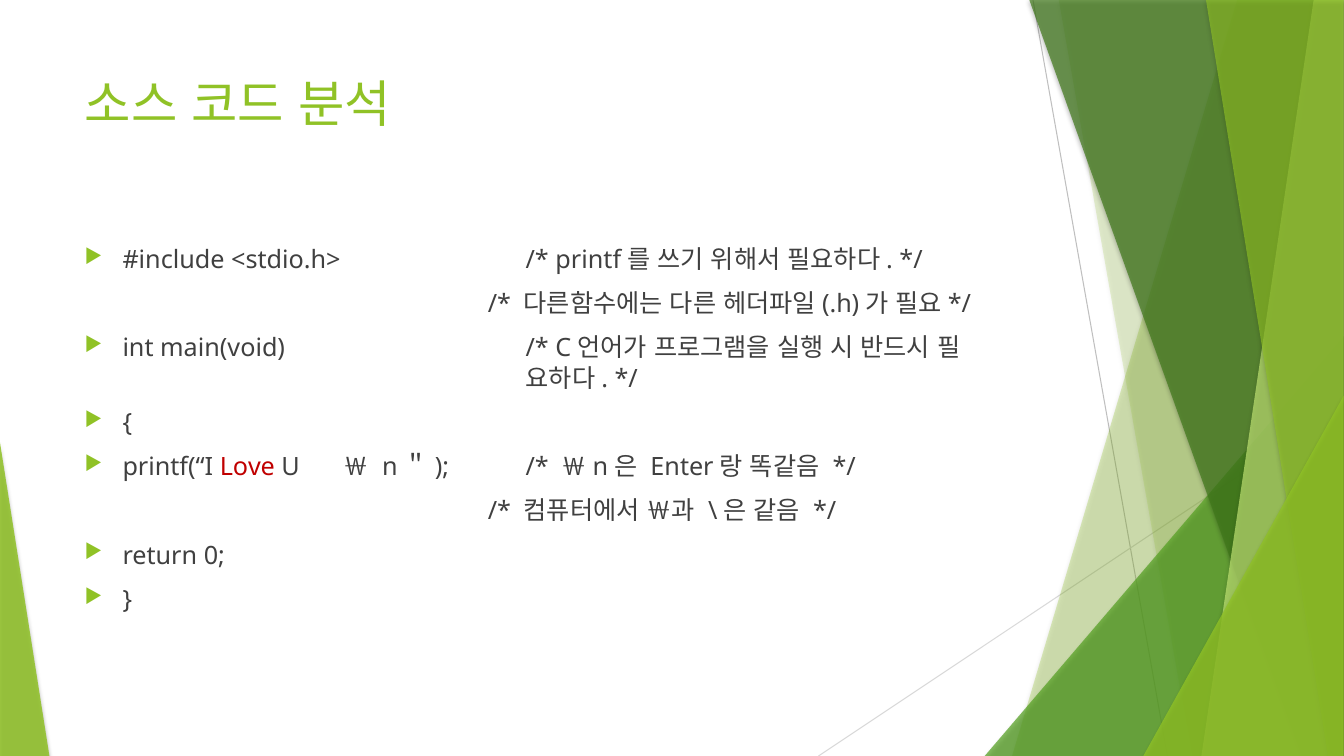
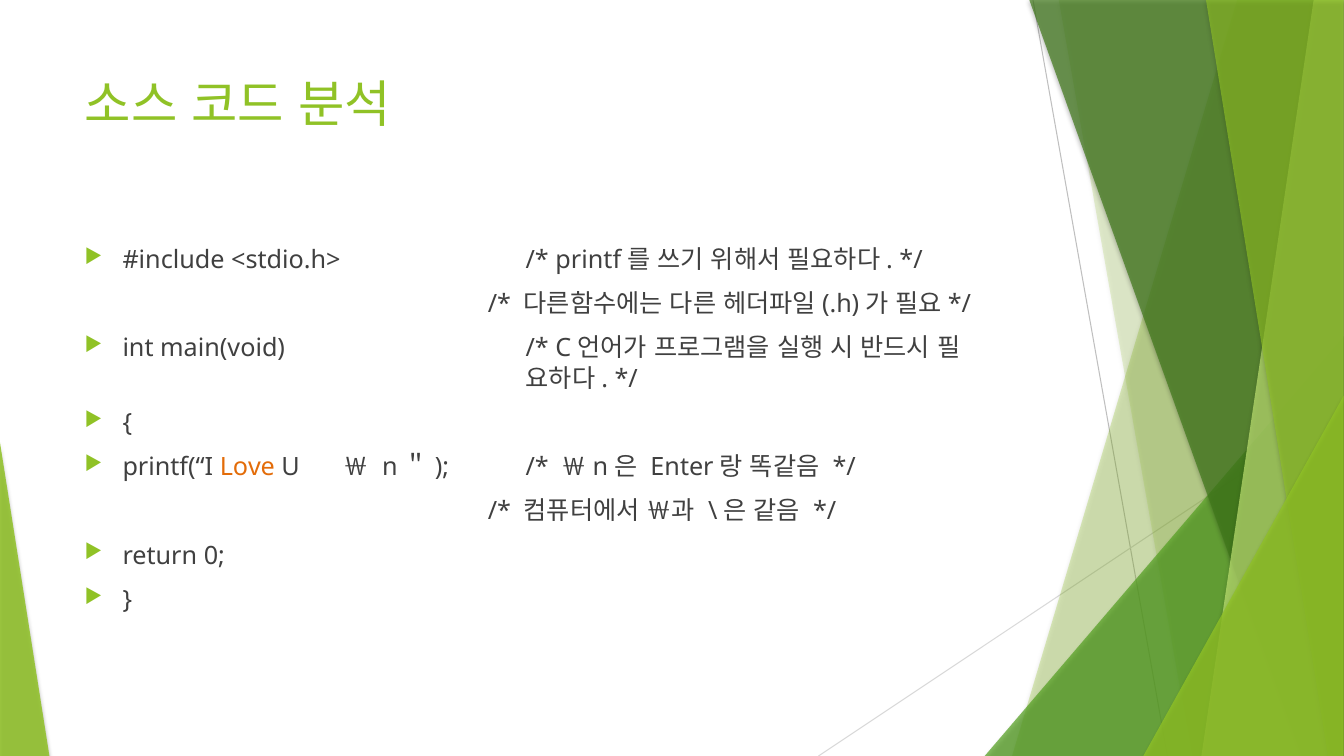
Love colour: red -> orange (247, 467)
